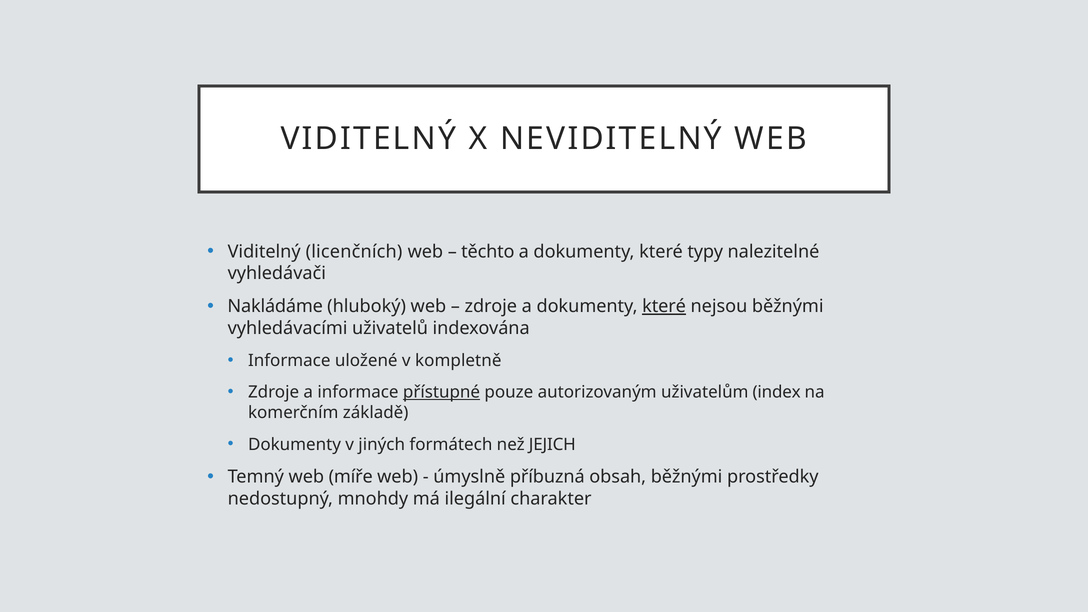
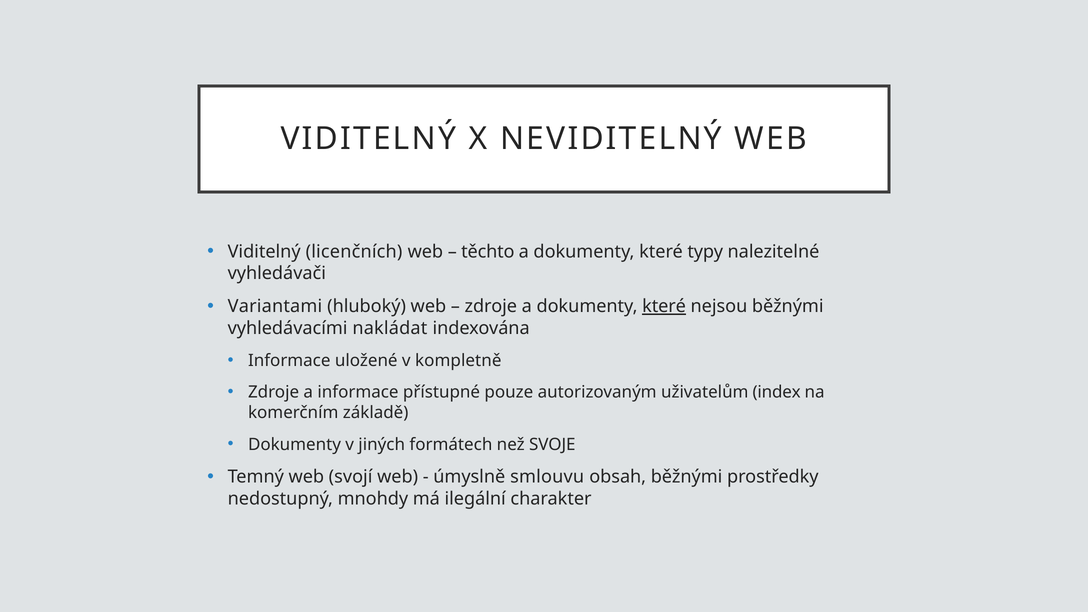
Nakládáme: Nakládáme -> Variantami (275, 306)
uživatelů: uživatelů -> nakládat (390, 328)
přístupné underline: present -> none (441, 392)
JEJICH: JEJICH -> SVOJE (552, 444)
míře: míře -> svojí (351, 477)
příbuzná: příbuzná -> smlouvu (547, 477)
